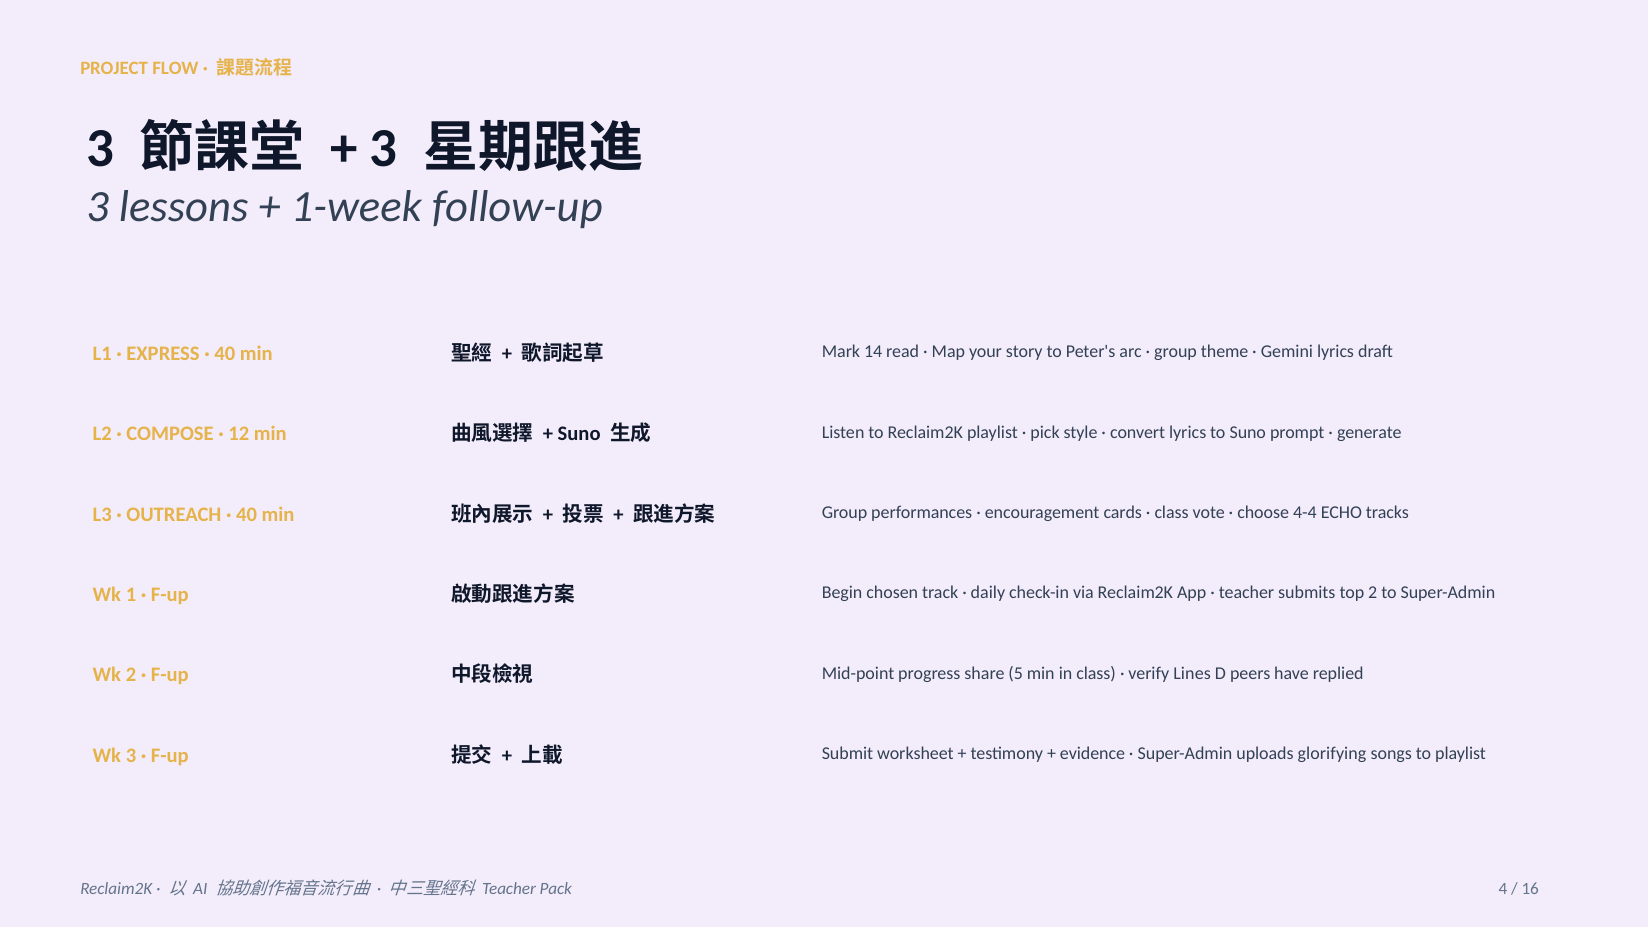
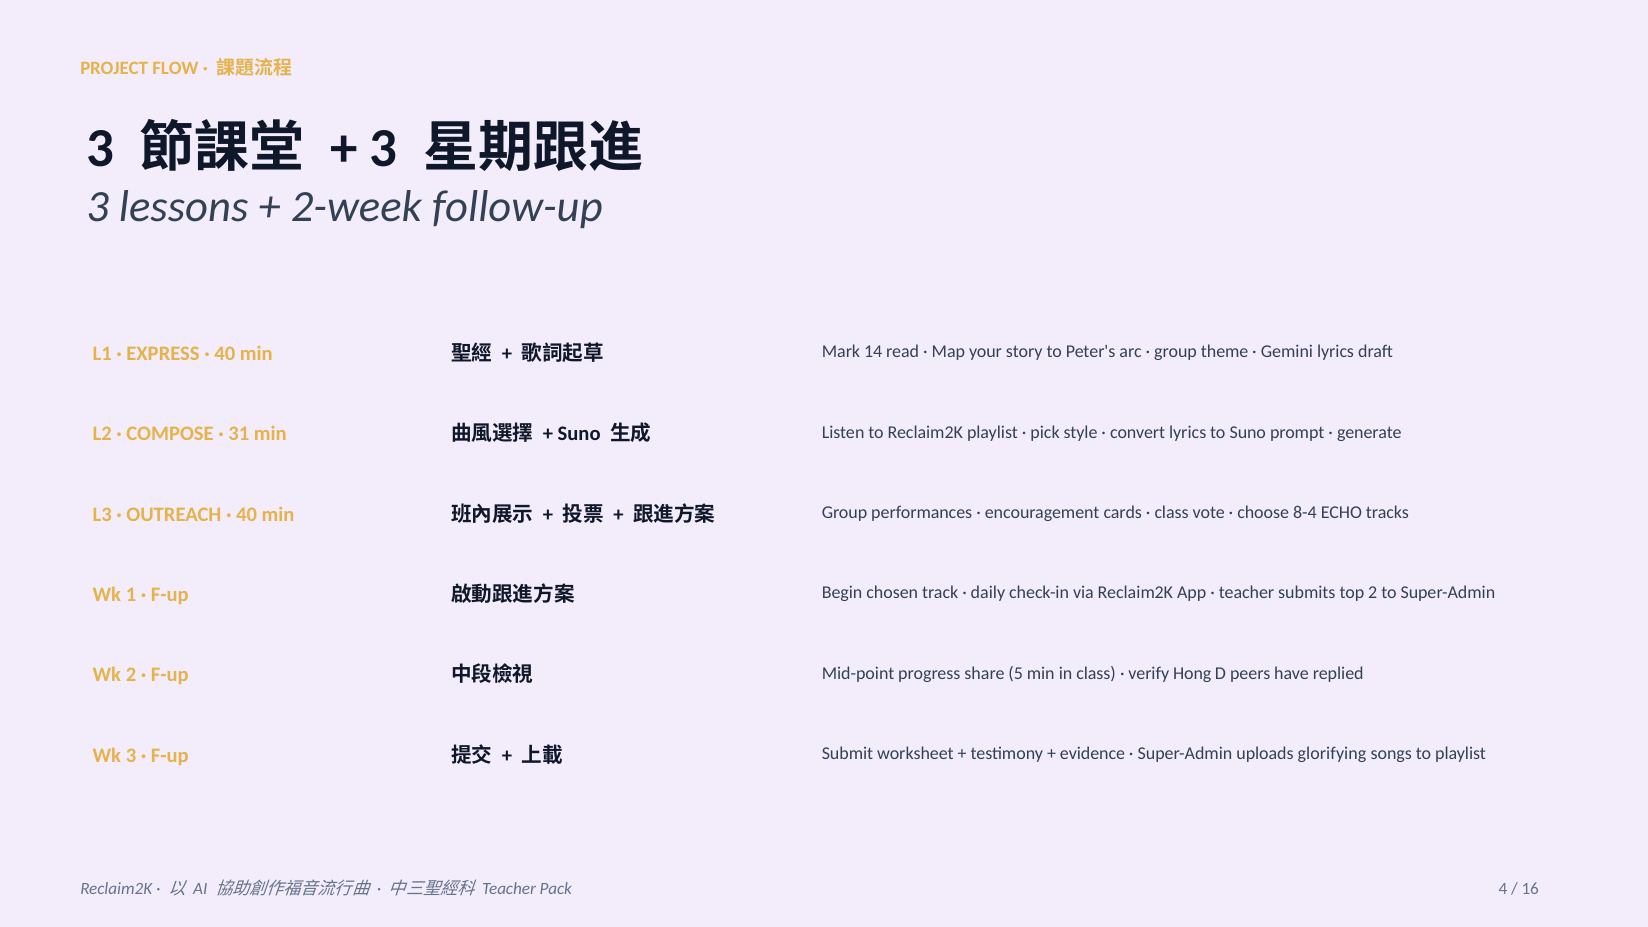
1-week: 1-week -> 2-week (356, 207)
12: 12 -> 31 (239, 434)
4-4: 4-4 -> 8-4 (1305, 513)
Lines: Lines -> Hong (1192, 673)
